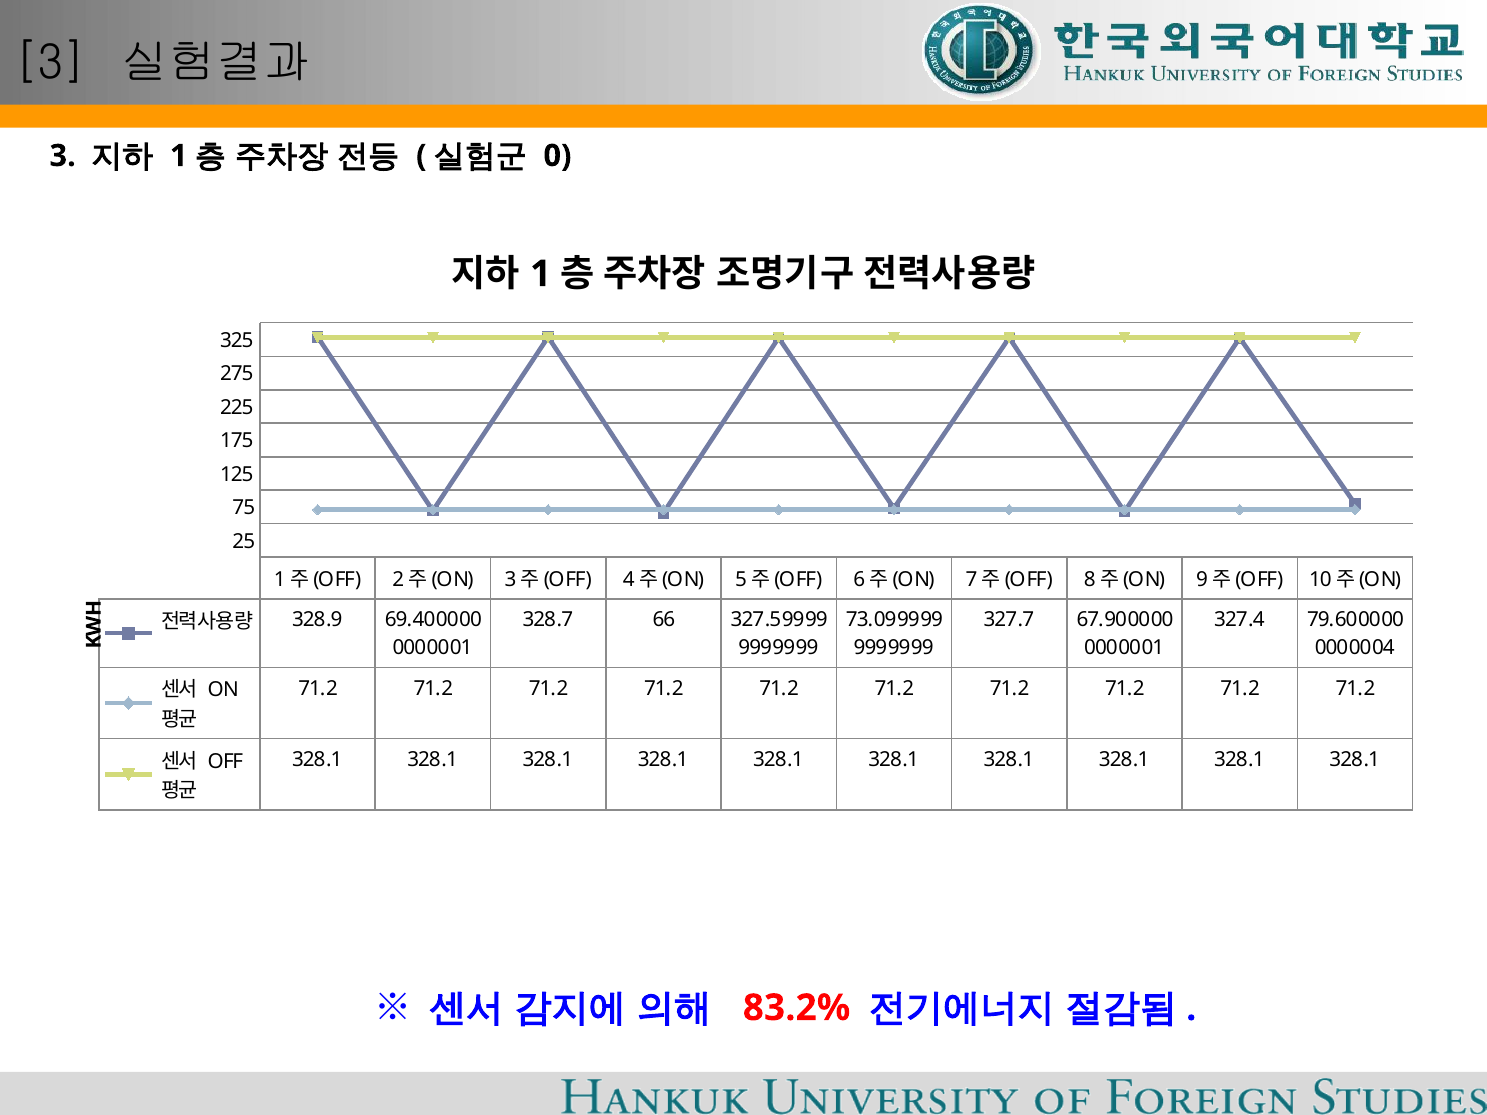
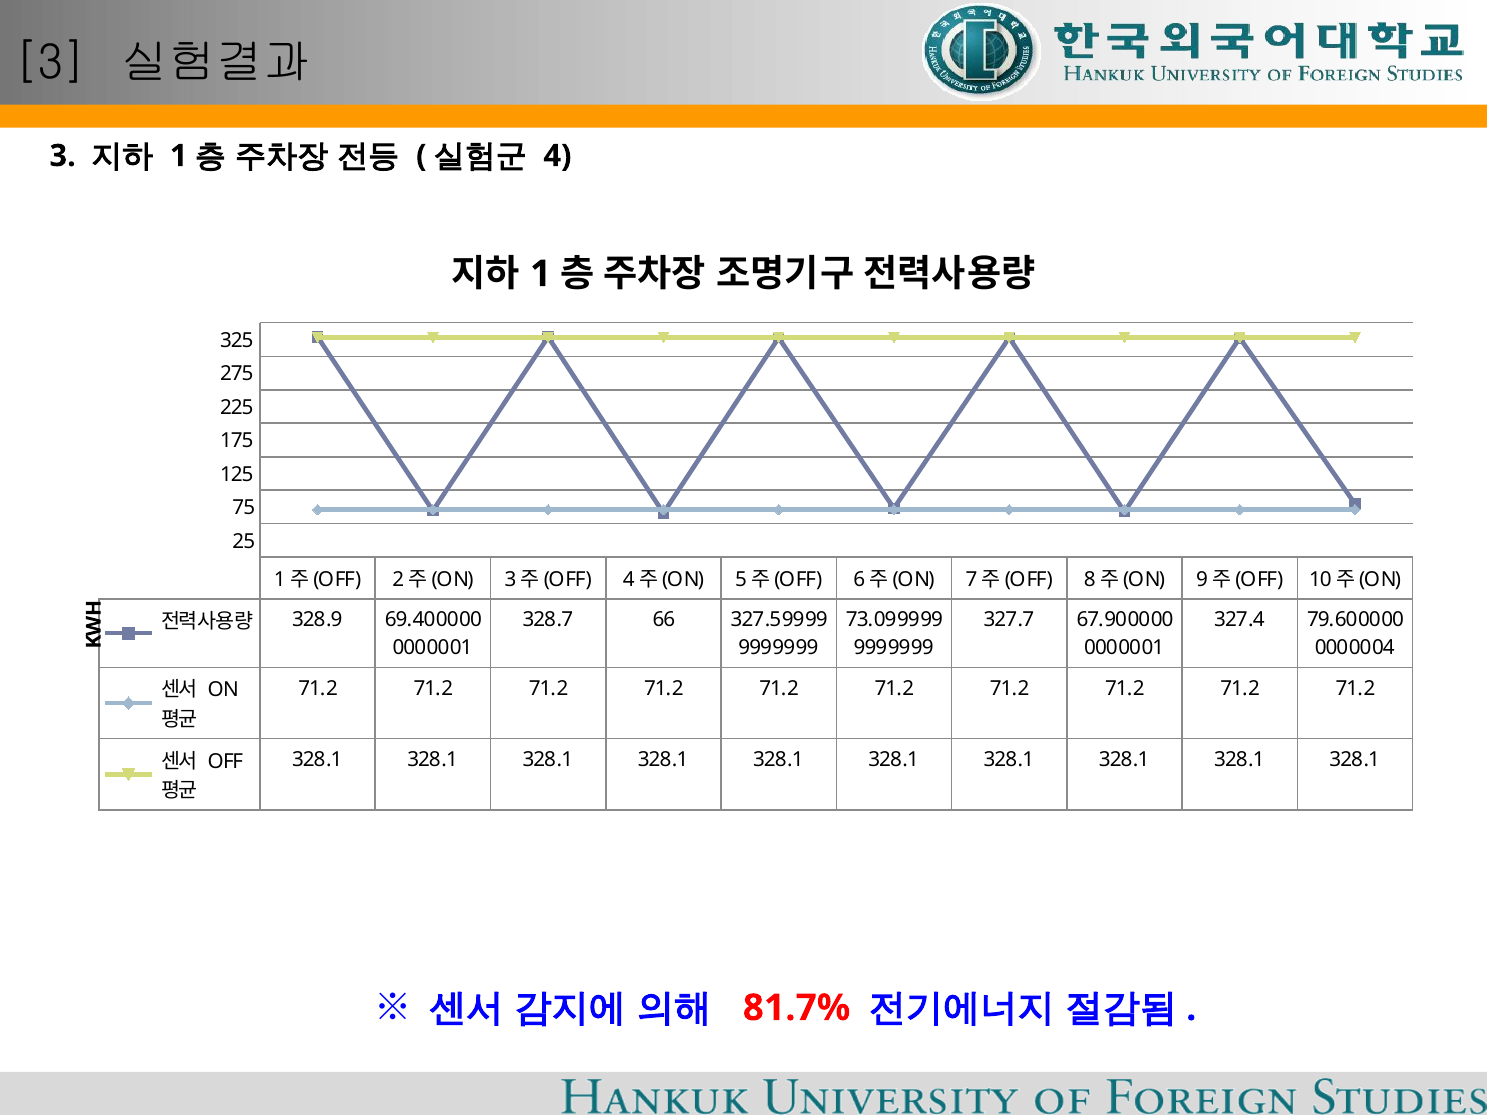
0: 0 -> 4 (557, 156)
83.2%: 83.2% -> 81.7% (797, 1008)
